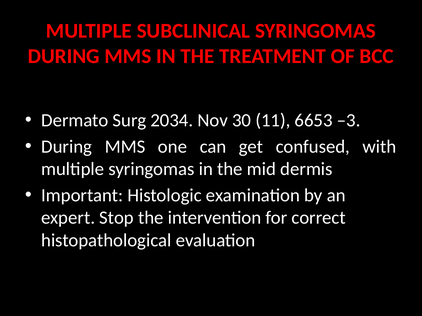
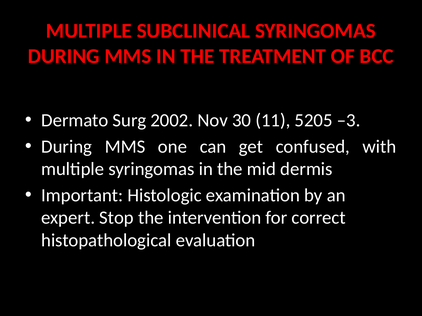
2034: 2034 -> 2002 (172, 120)
6653: 6653 -> 5205 (314, 120)
